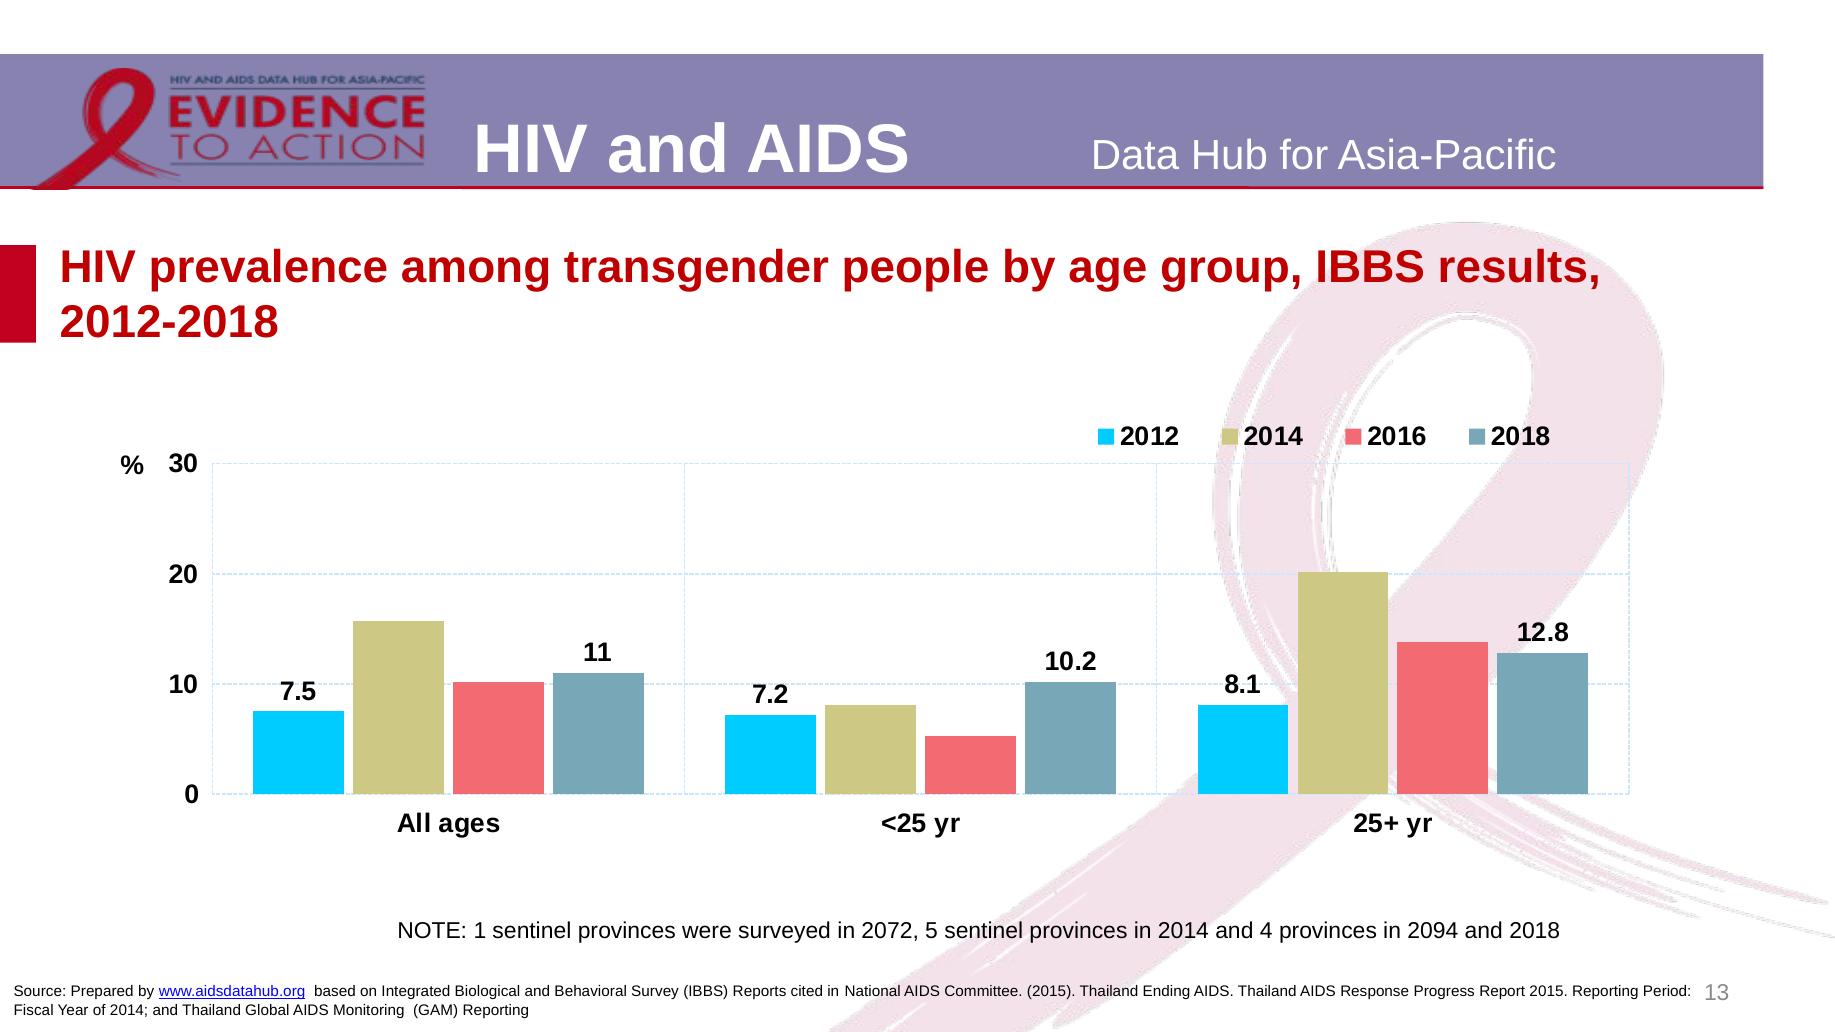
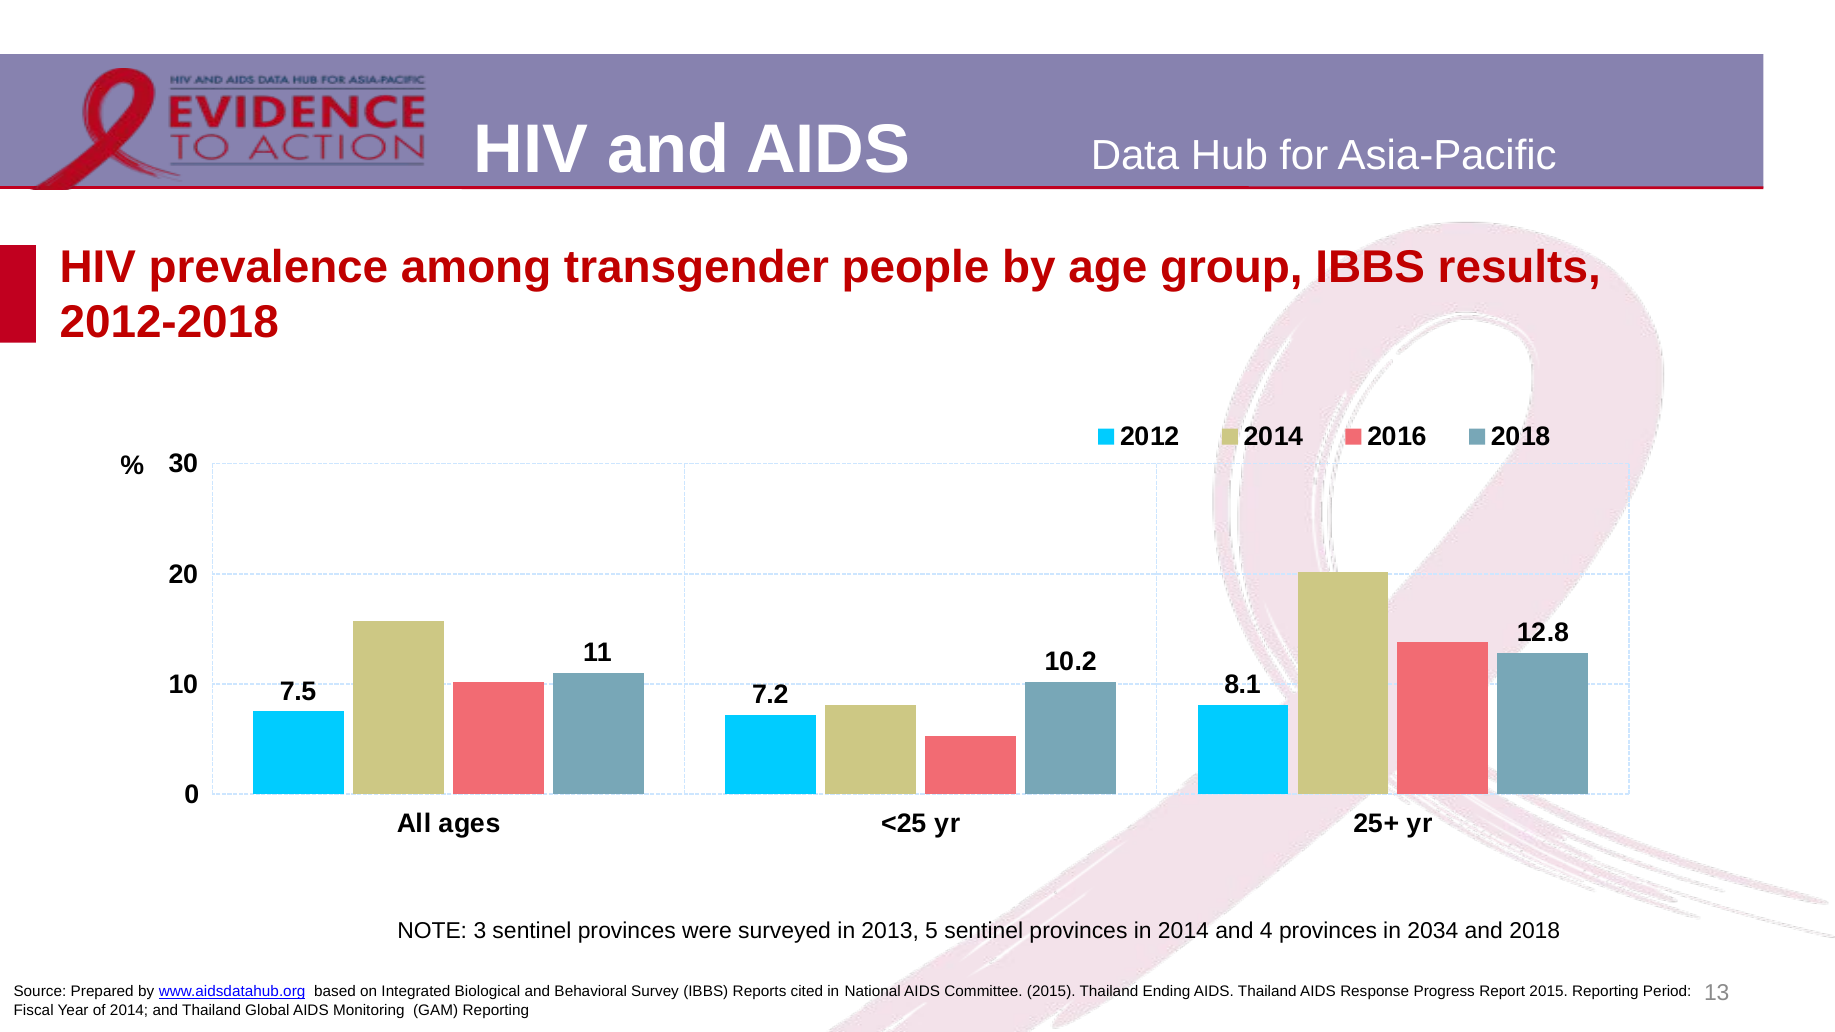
1: 1 -> 3 (480, 931)
2072: 2072 -> 2013 (890, 931)
2094: 2094 -> 2034 (1433, 931)
